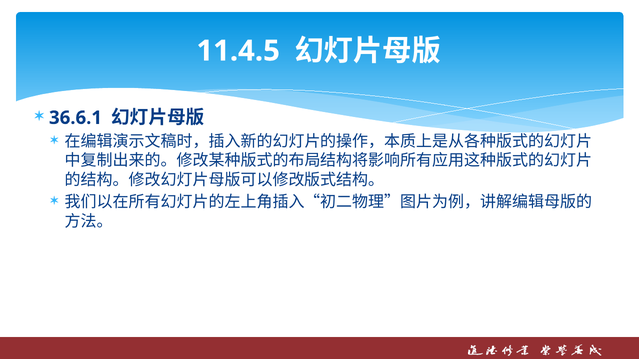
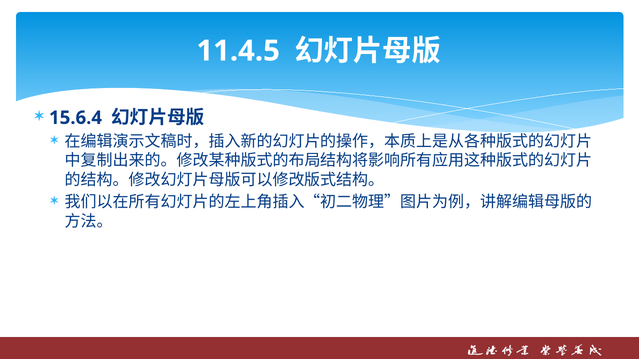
36.6.1: 36.6.1 -> 15.6.4 (76, 118)
